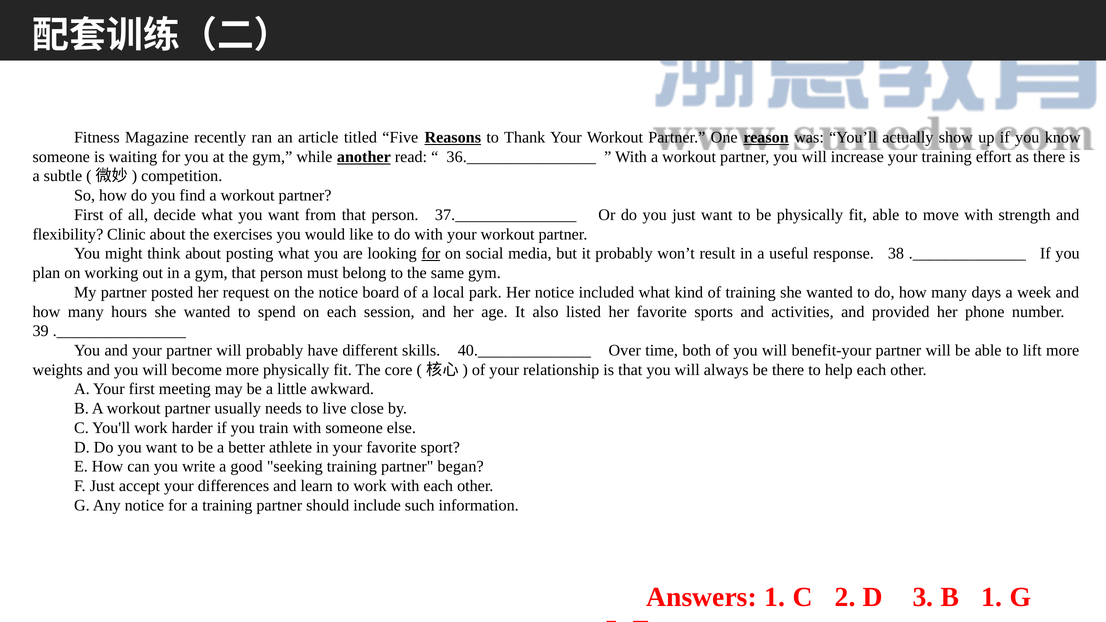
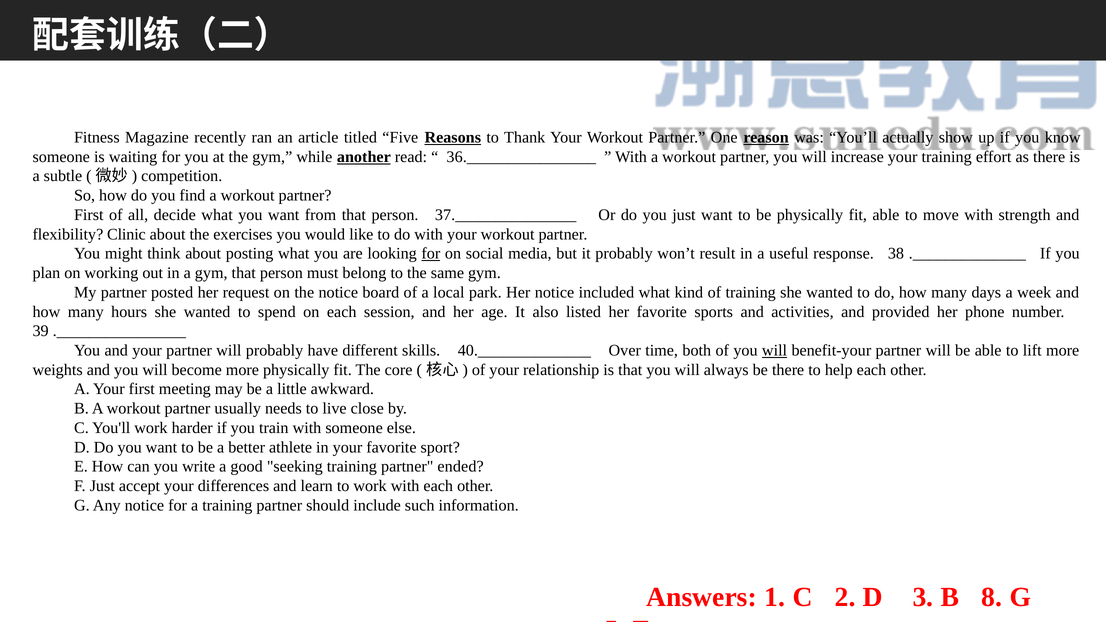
will underline: none -> present (775, 350)
began: began -> ended (461, 467)
B 1: 1 -> 8 (992, 597)
